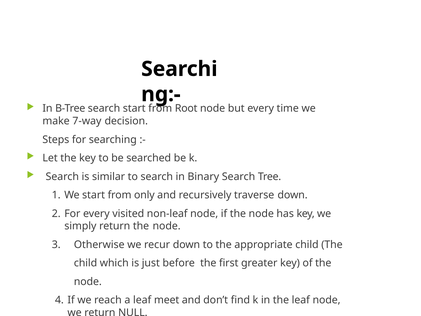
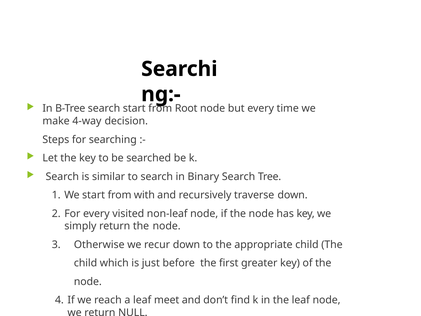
7-way: 7-way -> 4-way (87, 121)
only: only -> with (144, 195)
